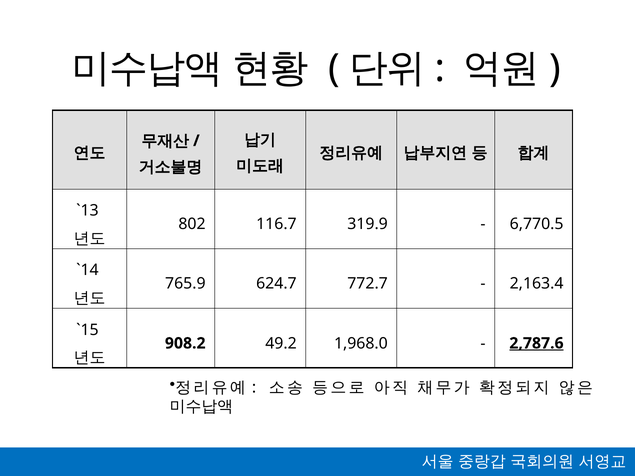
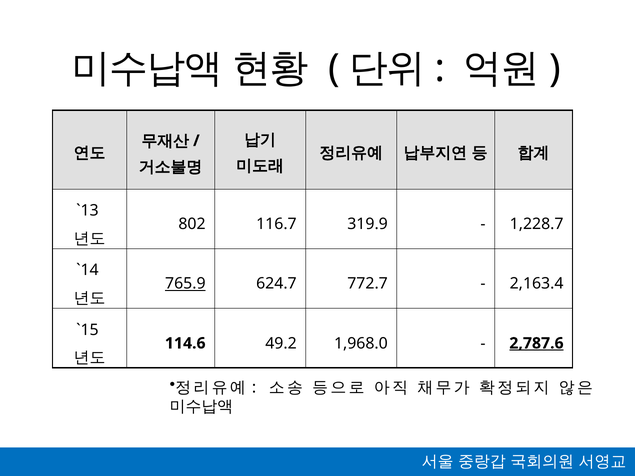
6,770.5: 6,770.5 -> 1,228.7 (537, 224)
765.9 underline: none -> present (185, 284)
908.2: 908.2 -> 114.6 (185, 343)
